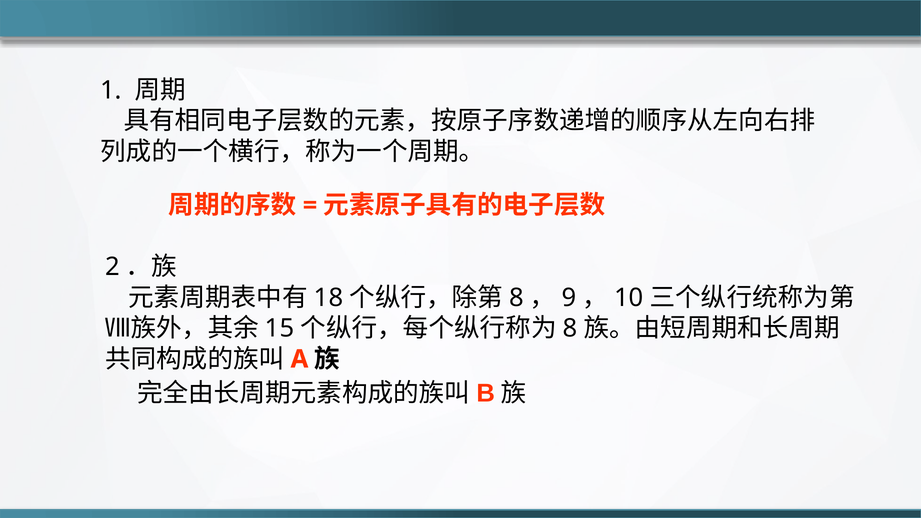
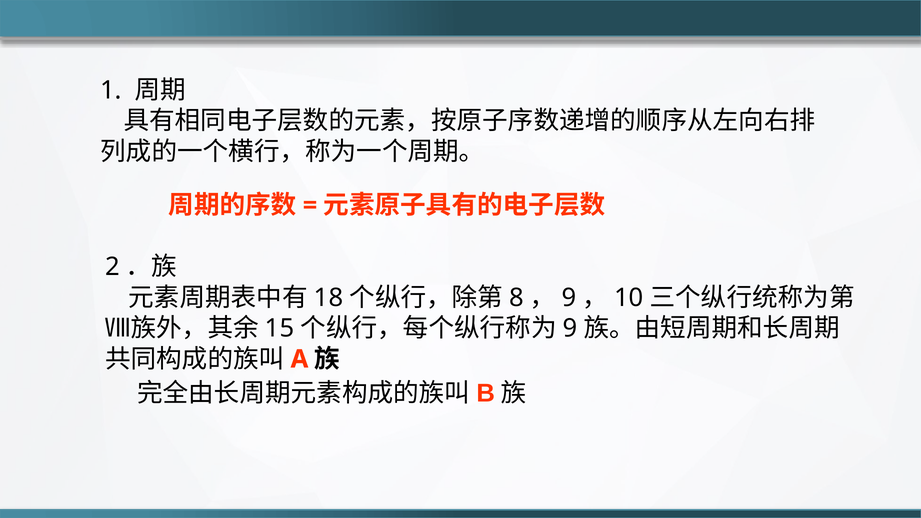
8: 8 -> 9 (570, 328)
